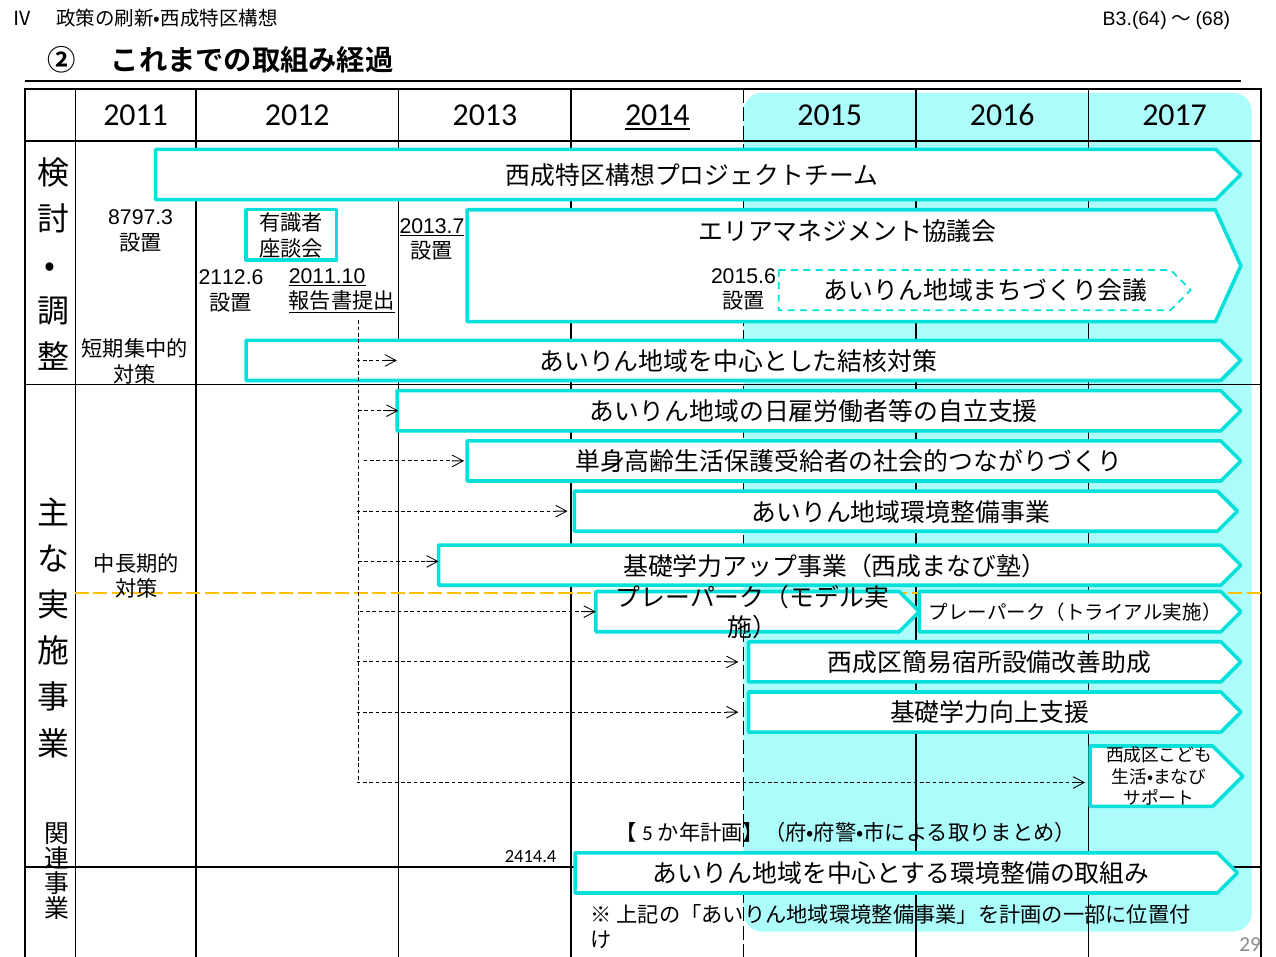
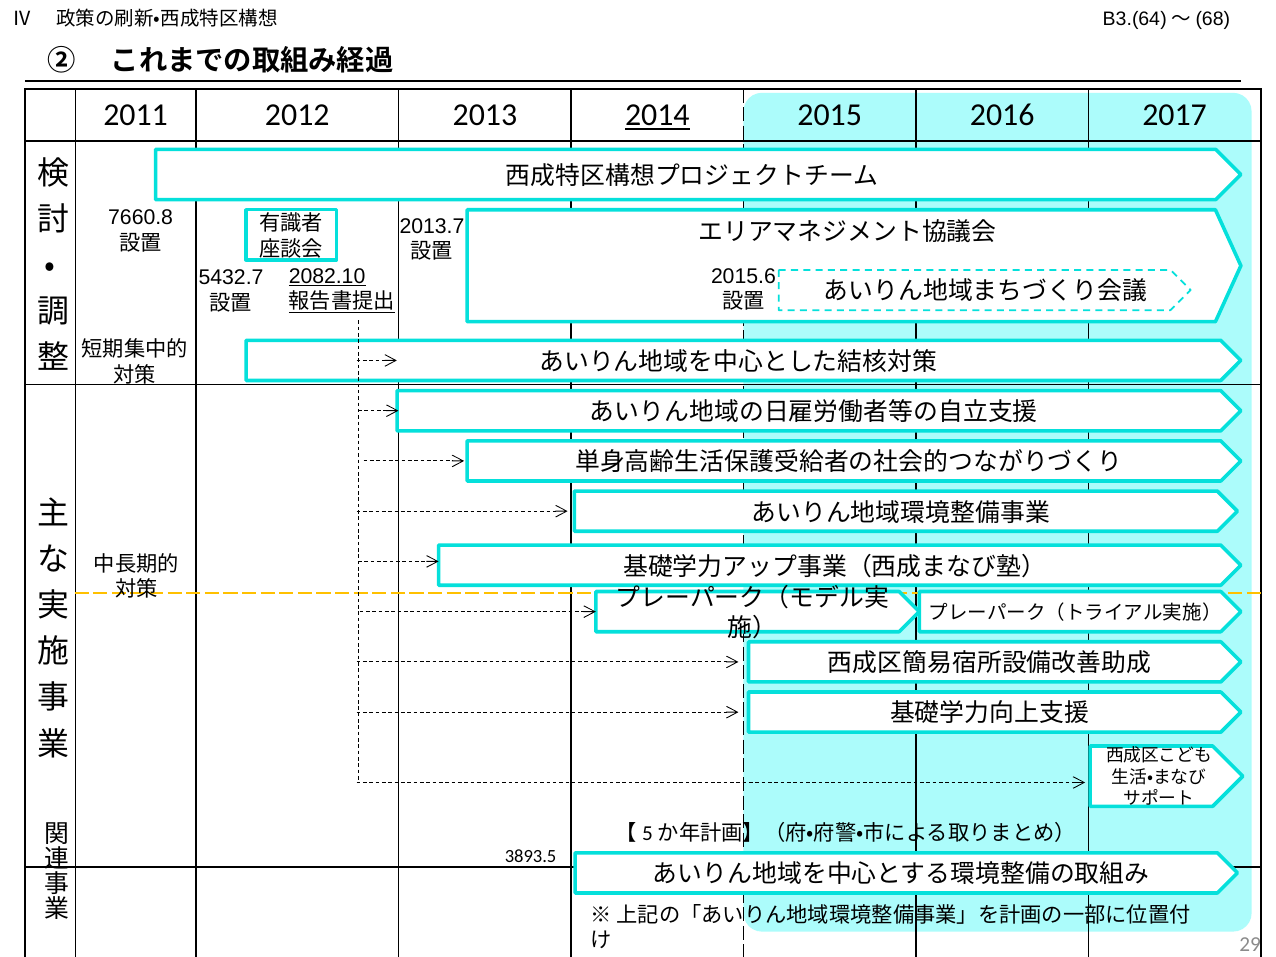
8797.3: 8797.3 -> 7660.8 (141, 217)
2013.7 underline: present -> none (432, 226)
2011.10: 2011.10 -> 2082.10 (327, 276)
2112.6: 2112.6 -> 5432.7 (231, 278)
2414.4: 2414.4 -> 3893.5 (531, 857)
